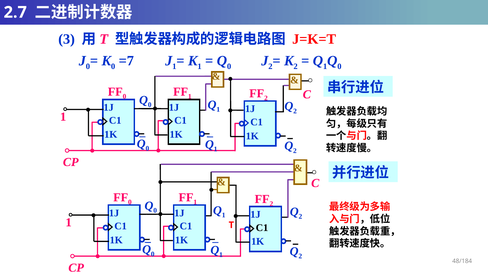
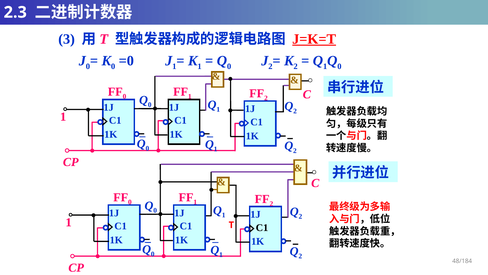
2.7: 2.7 -> 2.3 (15, 12)
J=K=T underline: none -> present (314, 39)
=7: =7 -> =0 (126, 61)
